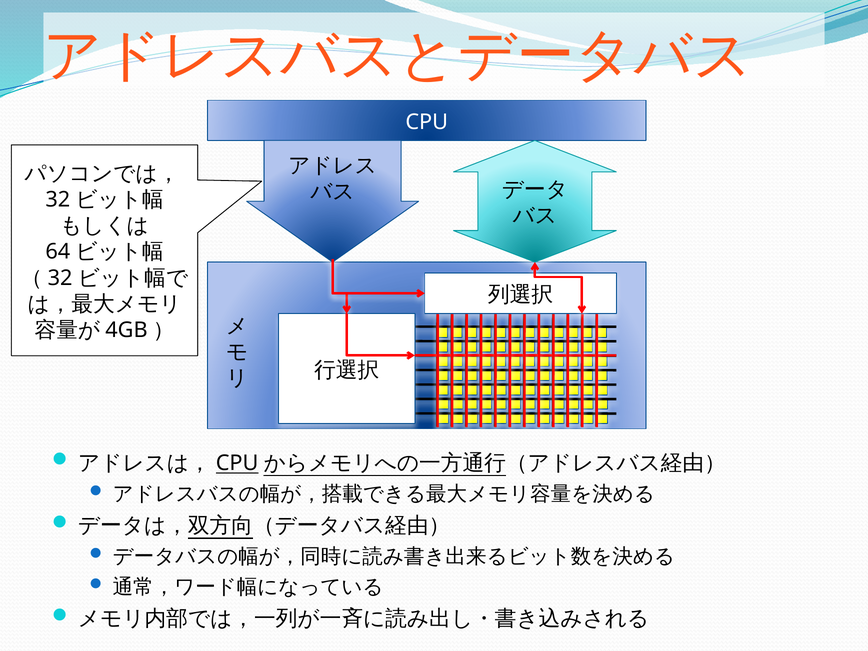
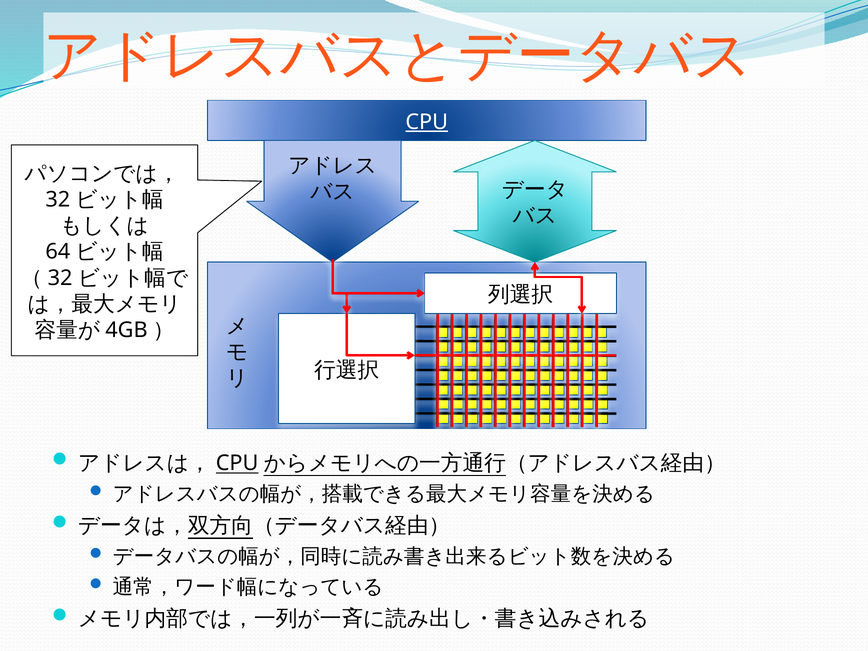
CPU underline: none -> present (427, 122)
